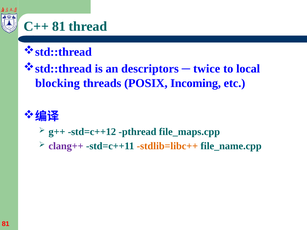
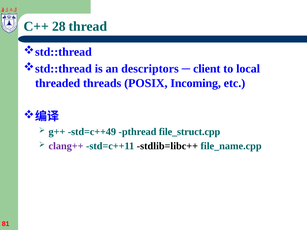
C++ 81: 81 -> 28 (59, 26)
twice: twice -> client (207, 69)
blocking: blocking -> threaded (58, 83)
std=c++12: std=c++12 -> std=c++49 (92, 132)
file_maps.cpp: file_maps.cpp -> file_struct.cpp (190, 132)
stdlib=libc++ colour: orange -> black (167, 146)
